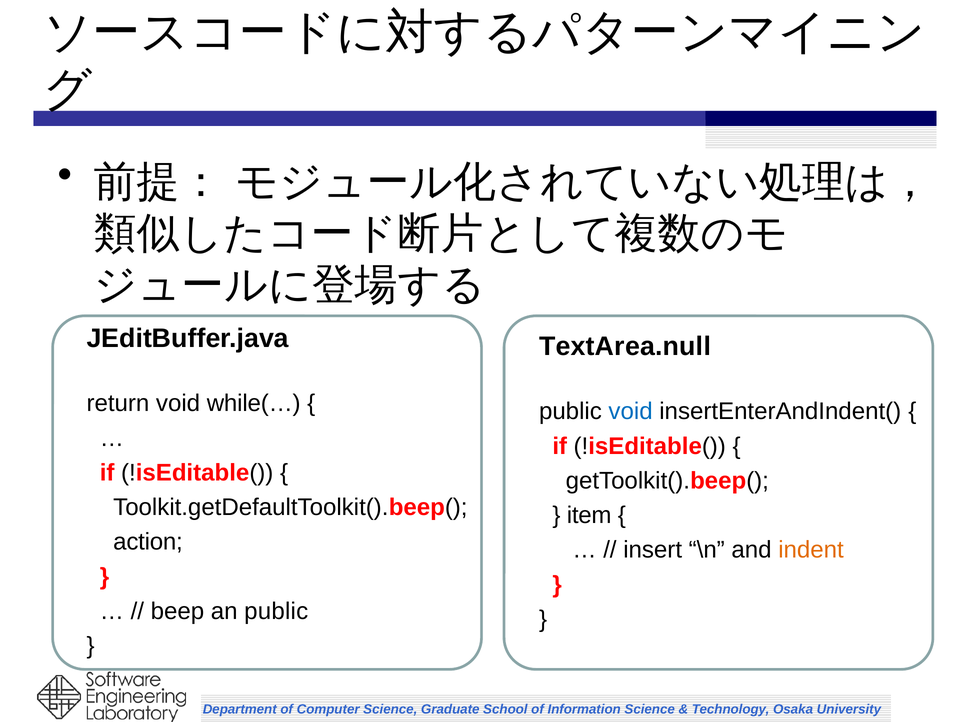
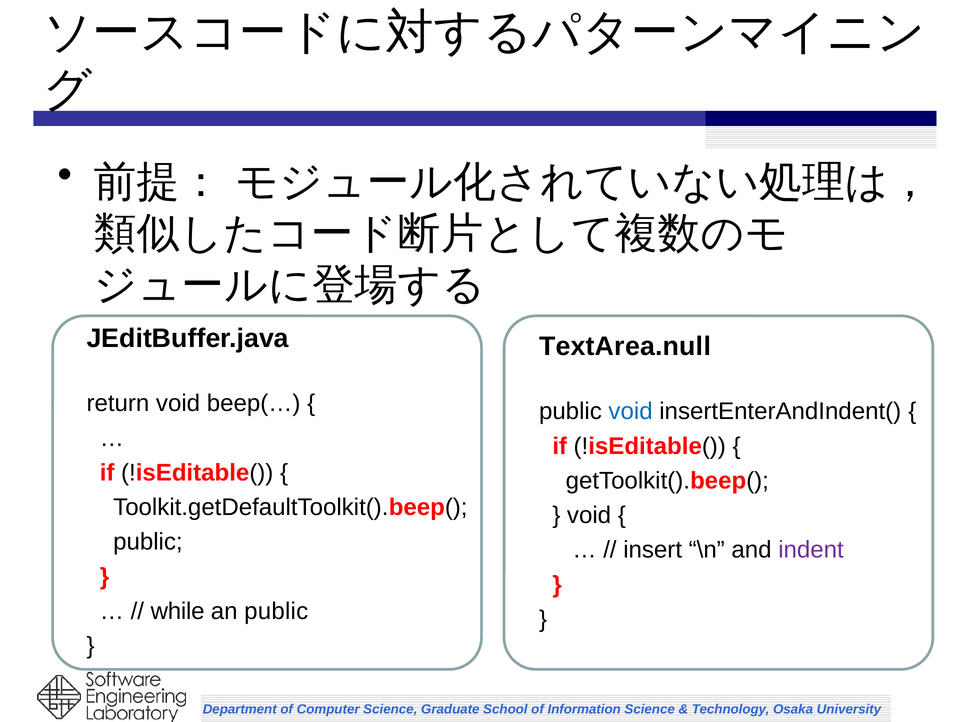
while(…: while(… -> beep(… (254, 404)
item: item -> void (589, 516)
action: action -> public (148, 542)
indent colour: orange -> purple (811, 550)
beep: beep -> while (178, 612)
